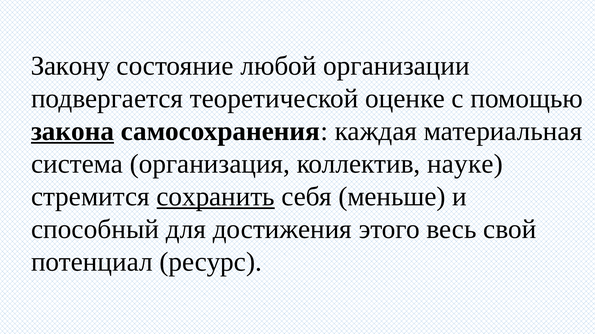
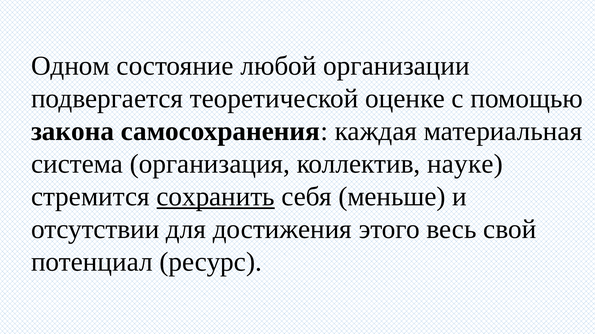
Закону: Закону -> Одном (70, 66)
закона underline: present -> none (73, 131)
способный: способный -> отсутствии (95, 230)
